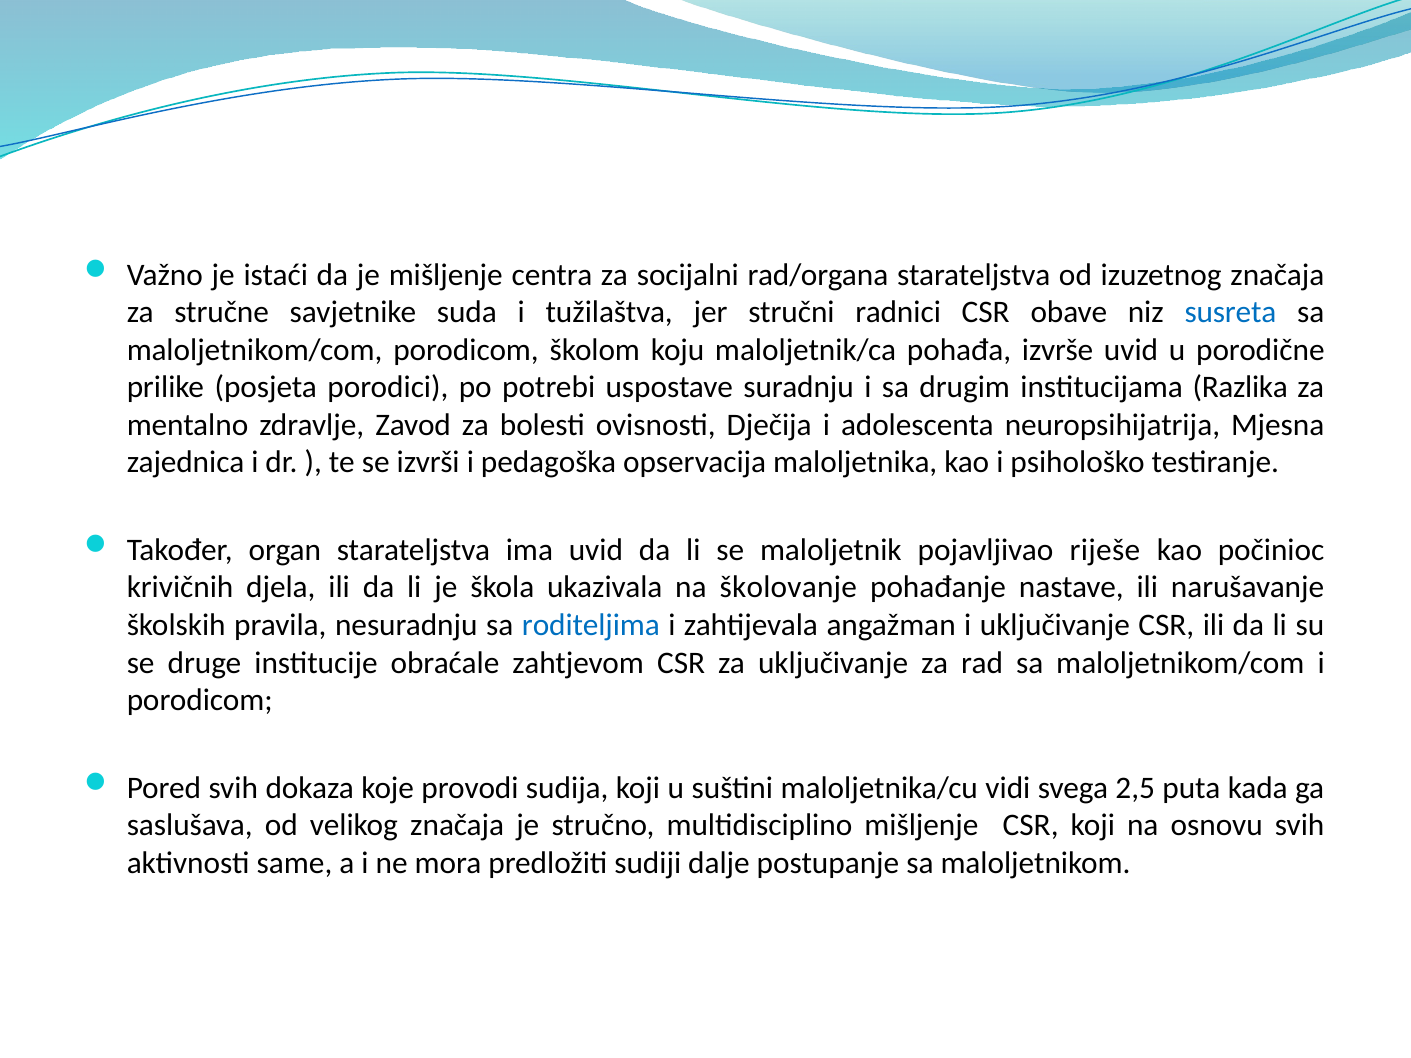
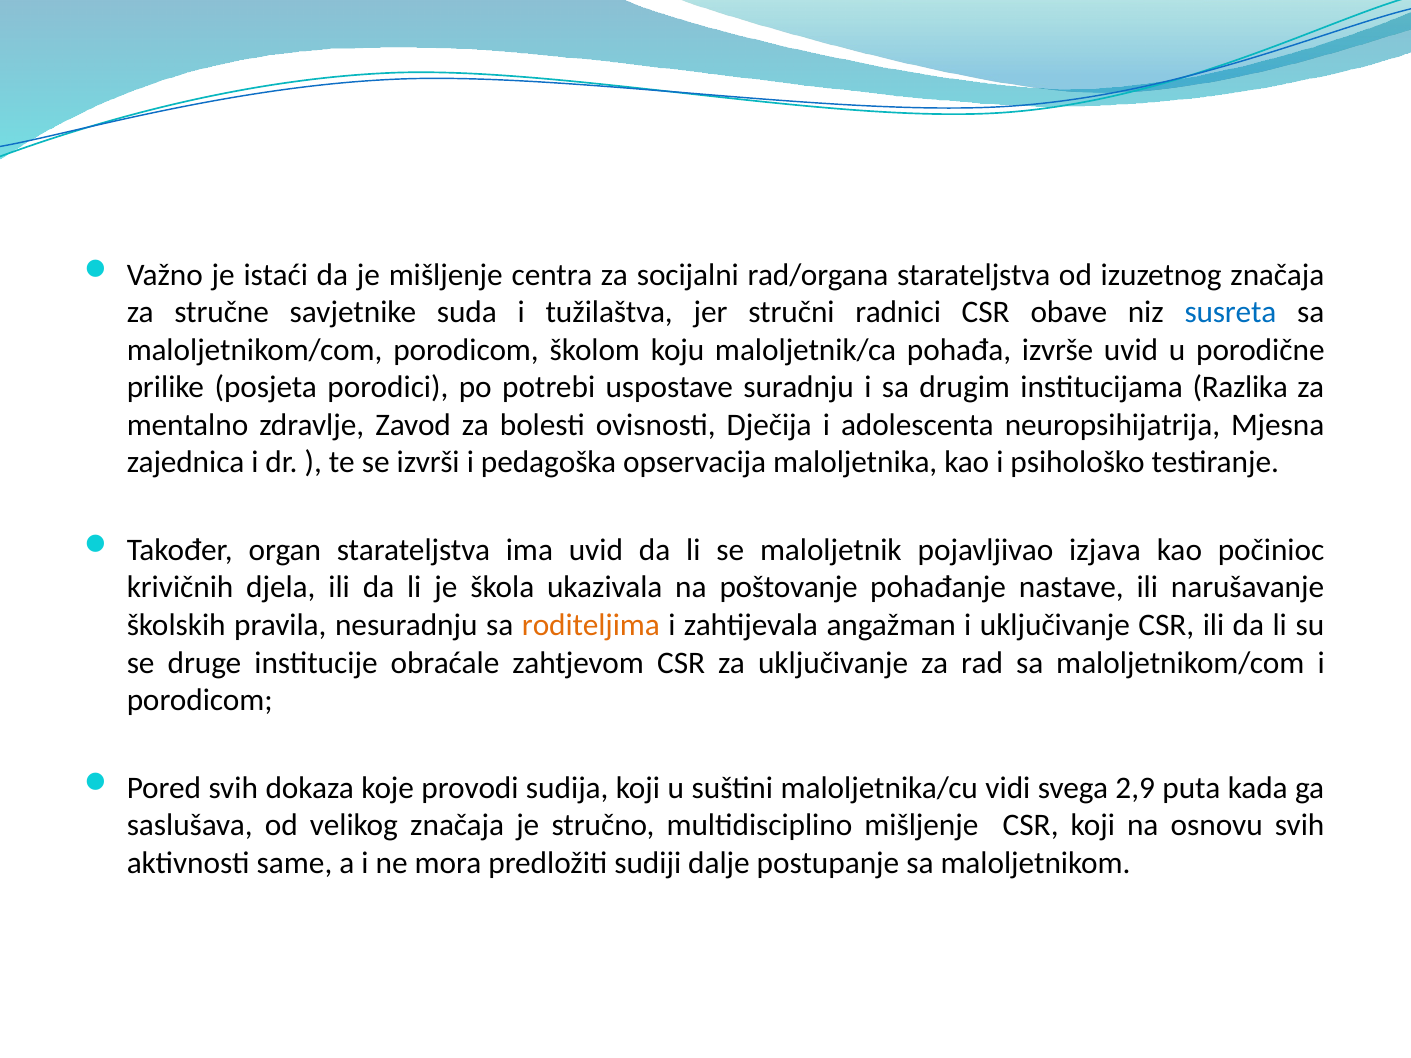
riješe: riješe -> izjava (1105, 550)
školovanje: školovanje -> poštovanje (789, 588)
roditeljima colour: blue -> orange (591, 625)
2,5: 2,5 -> 2,9 (1135, 788)
